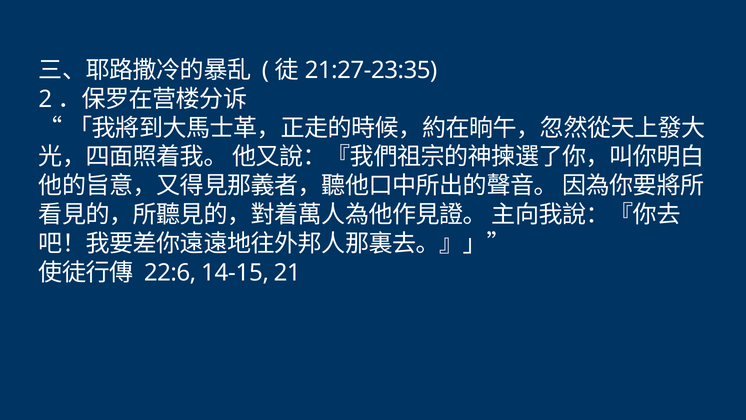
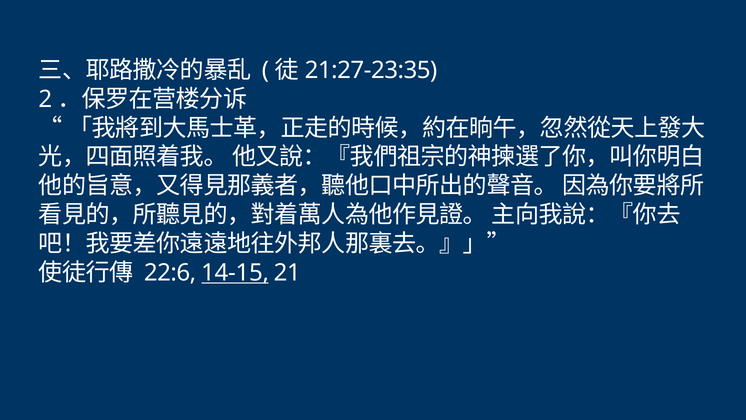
14-15 underline: none -> present (235, 272)
